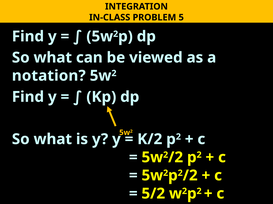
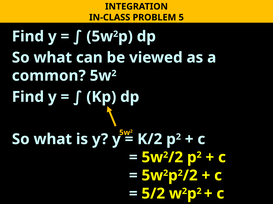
notation: notation -> common (49, 76)
